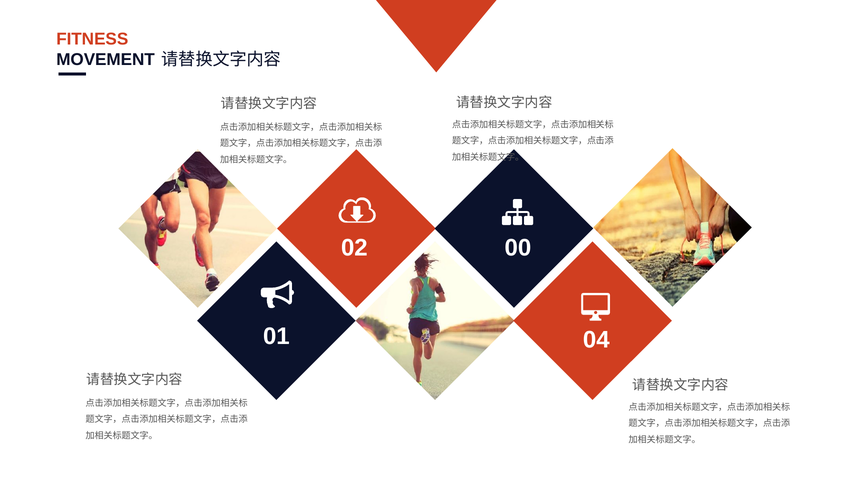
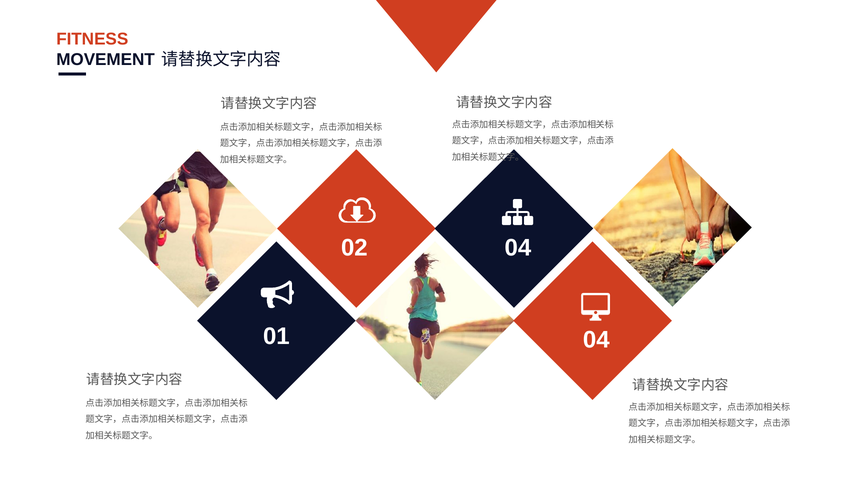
02 00: 00 -> 04 (518, 248)
